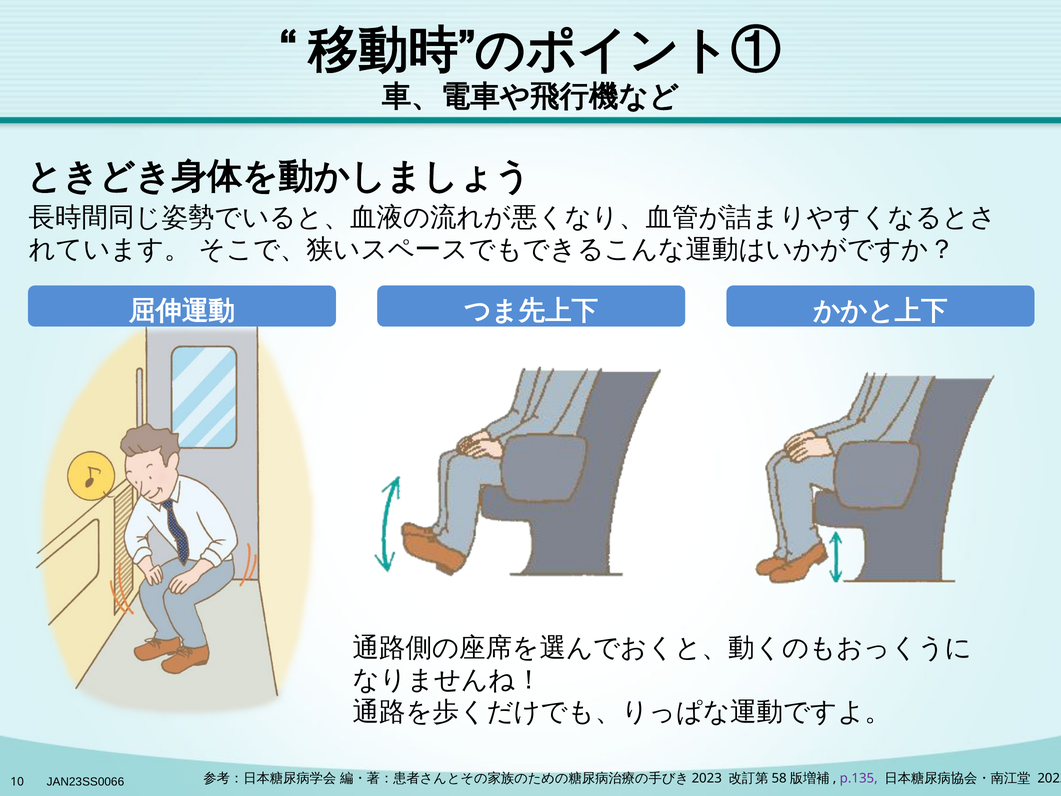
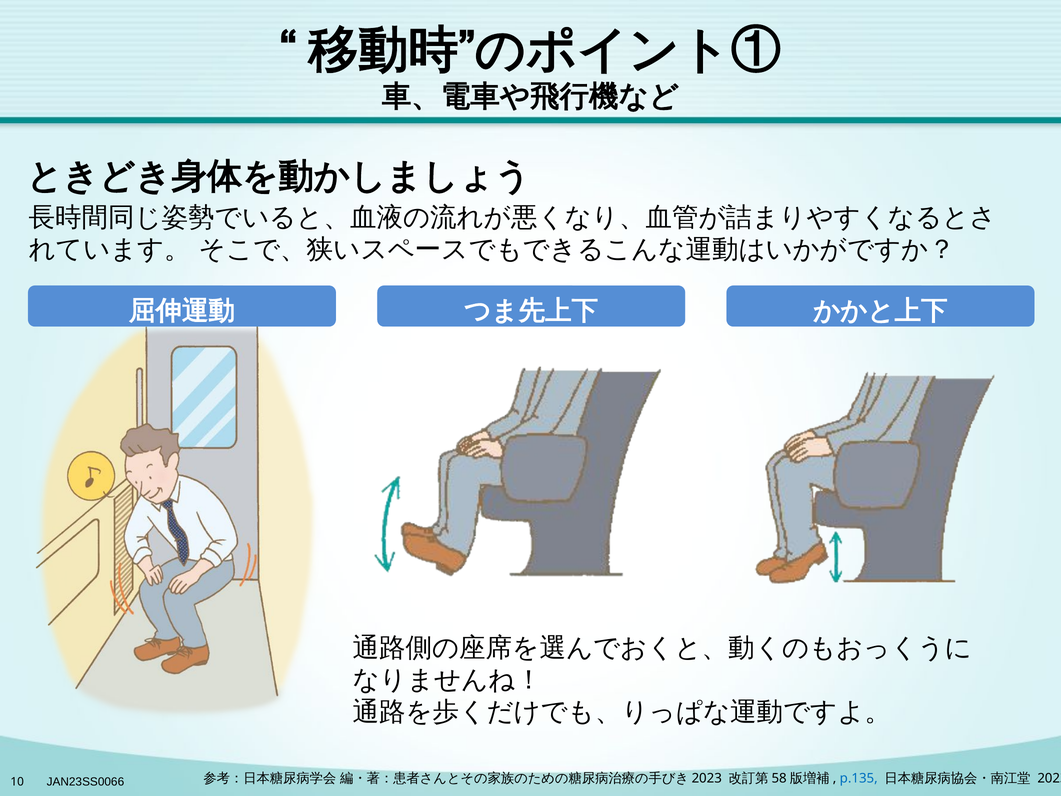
p.135 colour: purple -> blue (859, 778)
